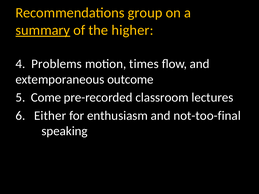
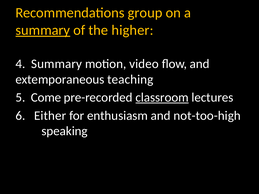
4 Problems: Problems -> Summary (57, 64)
times: times -> video (144, 64)
outcome: outcome -> teaching (130, 79)
classroom underline: none -> present (162, 98)
not-too-final: not-too-final -> not-too-high (207, 116)
